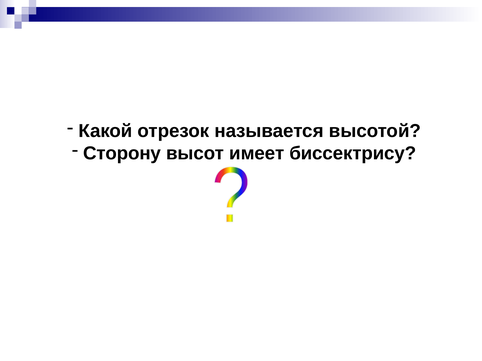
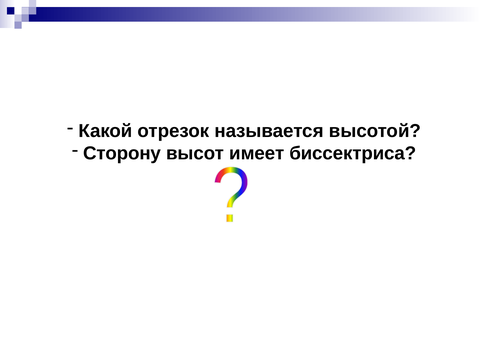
биссектрису: биссектрису -> биссектриса (353, 154)
